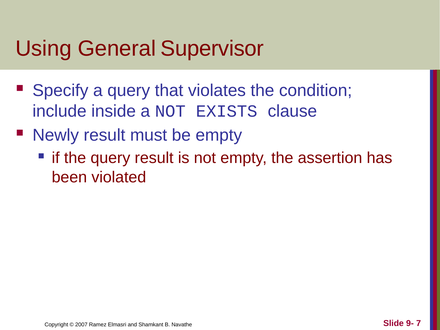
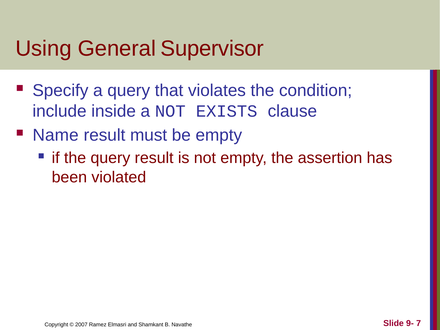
Newly: Newly -> Name (56, 135)
